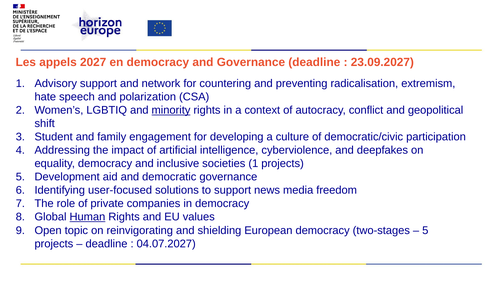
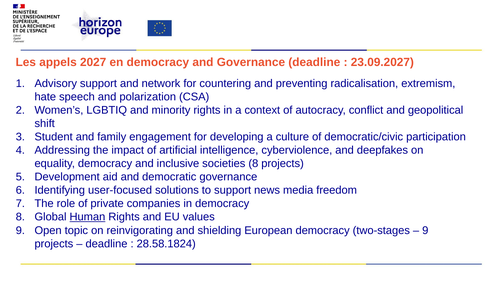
minority underline: present -> none (171, 110)
societies 1: 1 -> 8 (253, 163)
5: 5 -> 9 (425, 230)
04.07.2027: 04.07.2027 -> 28.58.1824 (166, 243)
